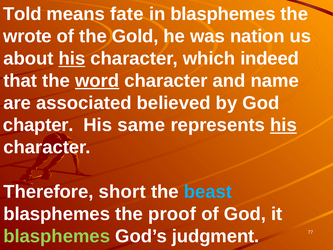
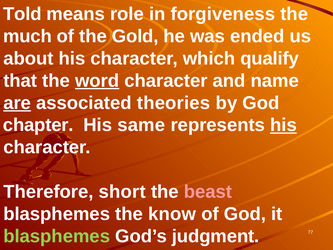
fate: fate -> role (127, 14)
in blasphemes: blasphemes -> forgiveness (223, 14)
wrote: wrote -> much (27, 36)
nation: nation -> ended (257, 36)
his underline: present -> none (72, 58)
indeed: indeed -> qualify (270, 58)
are underline: none -> present (17, 103)
believed: believed -> theories (174, 103)
beast colour: light blue -> pink (208, 192)
proof: proof -> know (172, 214)
